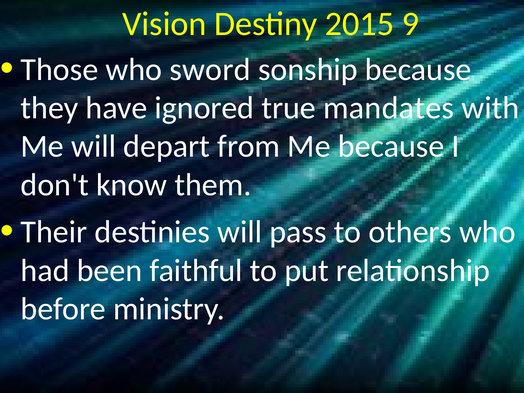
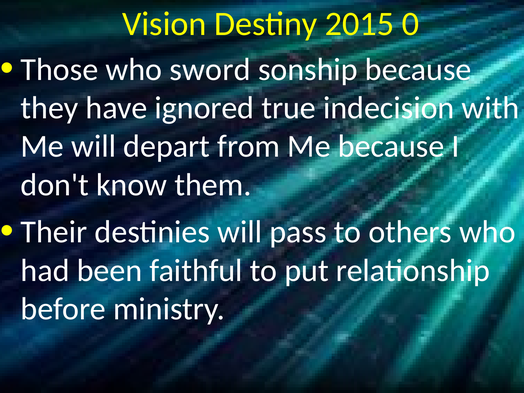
9: 9 -> 0 (411, 24)
mandates: mandates -> indecision (389, 108)
